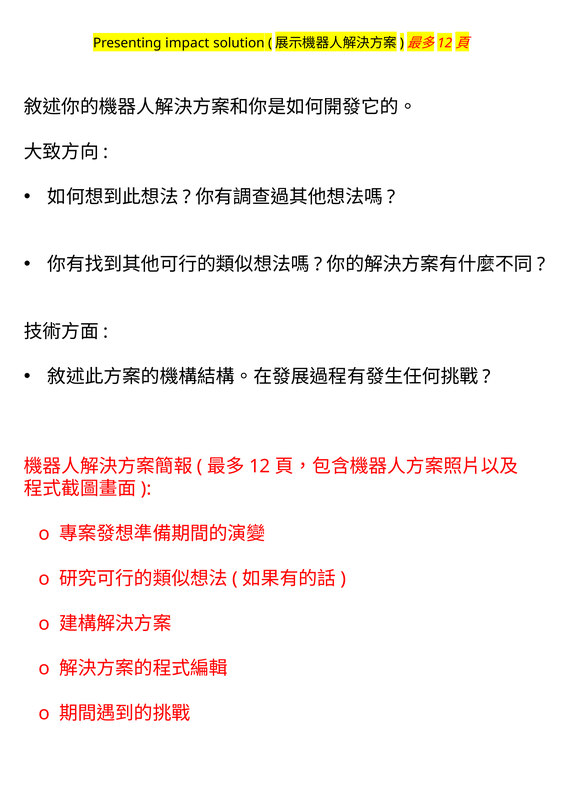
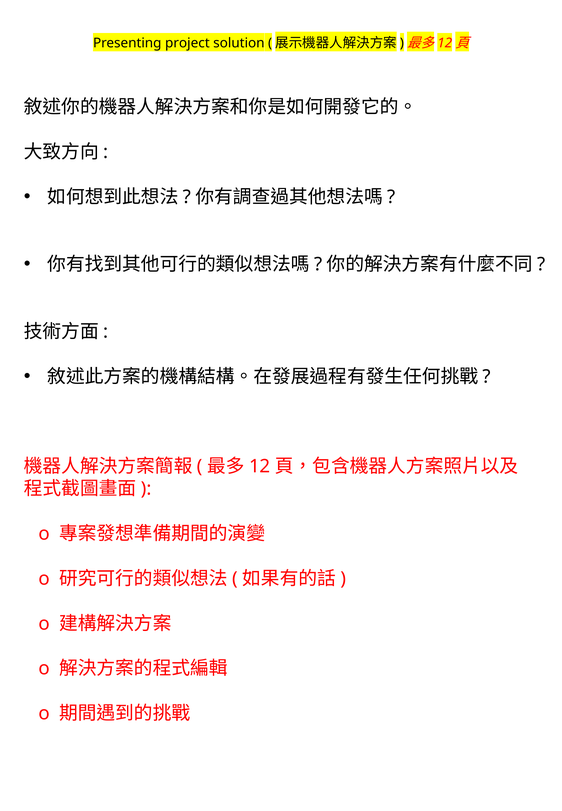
impact: impact -> project (187, 43)
